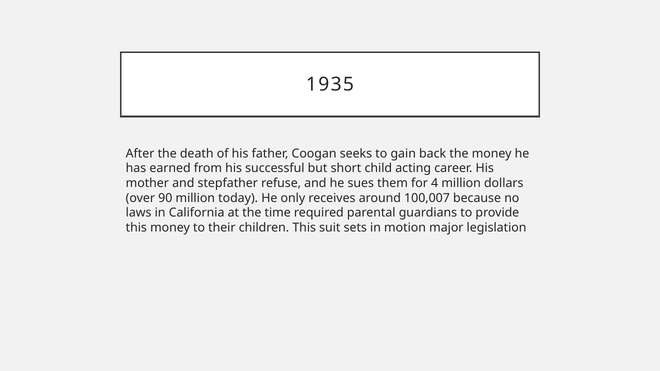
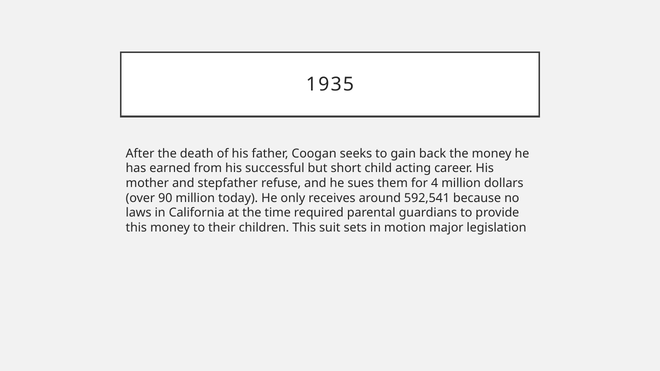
100,007: 100,007 -> 592,541 (427, 198)
